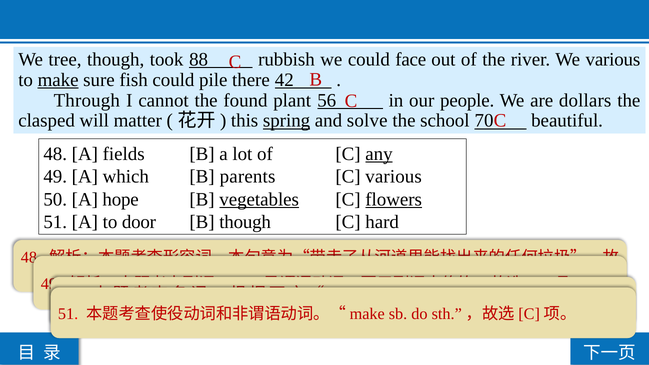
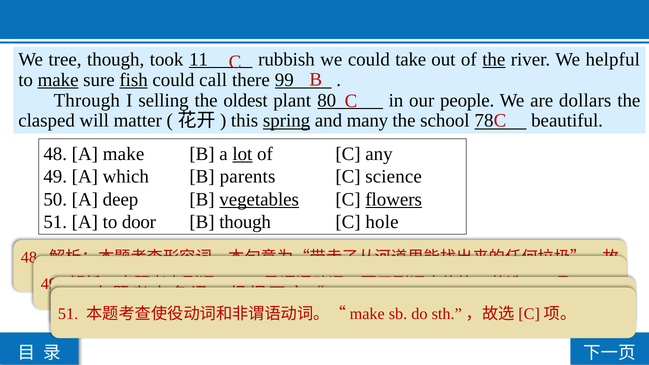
88: 88 -> 11 (199, 59)
face: face -> take (411, 59)
the underline: none -> present (494, 59)
We various: various -> helpful (613, 59)
fish underline: none -> present (134, 80)
pile: pile -> call (213, 80)
42: 42 -> 99 (284, 80)
cannot: cannot -> selling (164, 100)
found: found -> oldest (246, 100)
56: 56 -> 80 (327, 100)
solve: solve -> many (367, 121)
70: 70 -> 78 (484, 121)
A fields: fields -> make (124, 154)
lot underline: none -> present (242, 154)
any underline: present -> none (379, 154)
C various: various -> science (394, 177)
hope: hope -> deep (121, 199)
hard: hard -> hole (382, 222)
